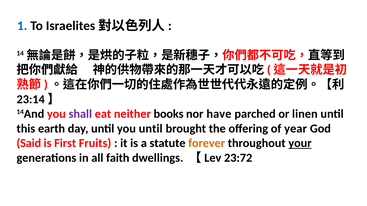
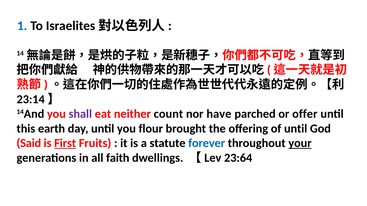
books: books -> count (168, 114)
linen: linen -> offer (305, 114)
you until: until -> flour (151, 129)
of year: year -> until (296, 129)
First underline: none -> present (65, 143)
forever colour: orange -> blue (207, 143)
23:72: 23:72 -> 23:64 (238, 158)
